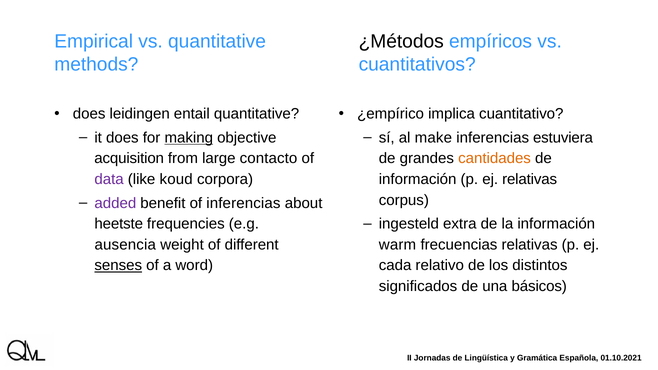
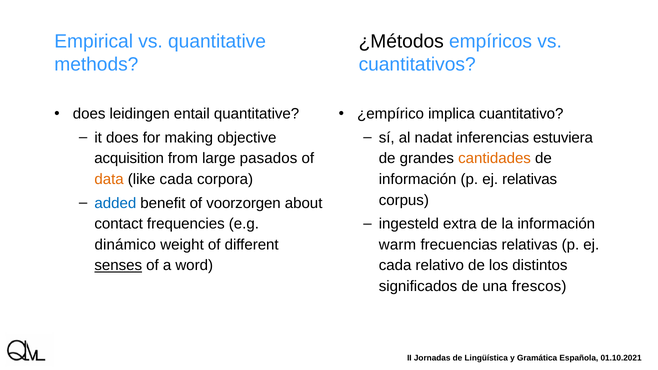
making underline: present -> none (189, 138)
make: make -> nadat (433, 138)
contacto: contacto -> pasados (269, 159)
data colour: purple -> orange (109, 179)
like koud: koud -> cada (176, 179)
added colour: purple -> blue (115, 203)
of inferencias: inferencias -> voorzorgen (244, 203)
heetste: heetste -> contact (119, 224)
ausencia: ausencia -> dinámico (125, 245)
básicos: básicos -> frescos (539, 286)
